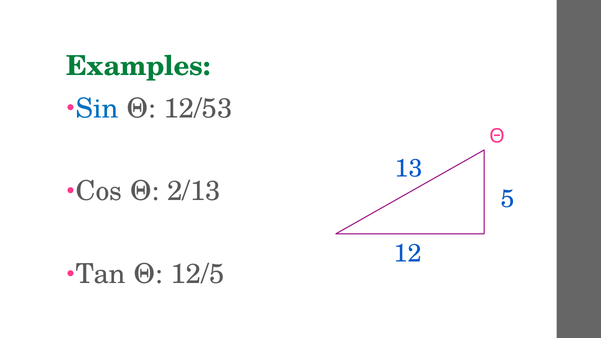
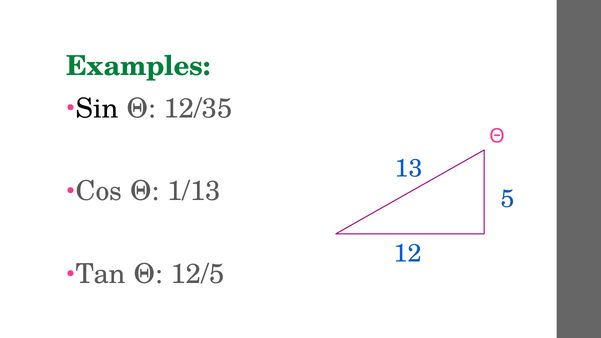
Sin colour: blue -> black (97, 108)
12/53: 12/53 -> 12/35 (198, 108)
2/13: 2/13 -> 1/13 (194, 191)
